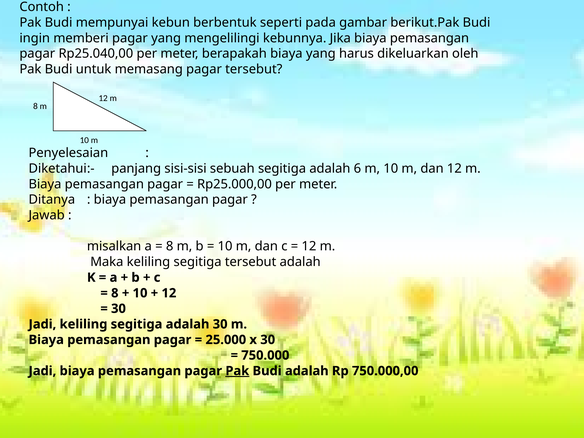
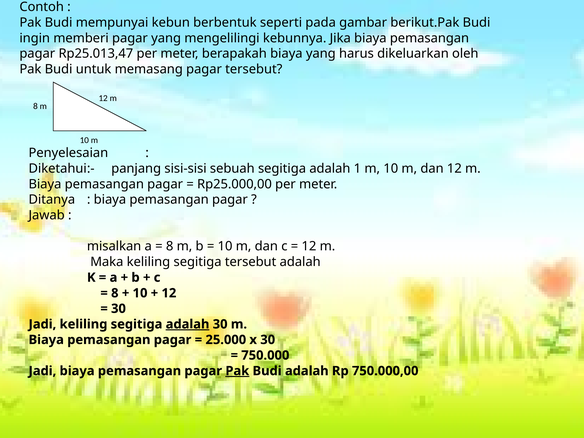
Rp25.040,00: Rp25.040,00 -> Rp25.013,47 (96, 54)
6: 6 -> 1 (357, 169)
adalah underline: none -> present (188, 324)
